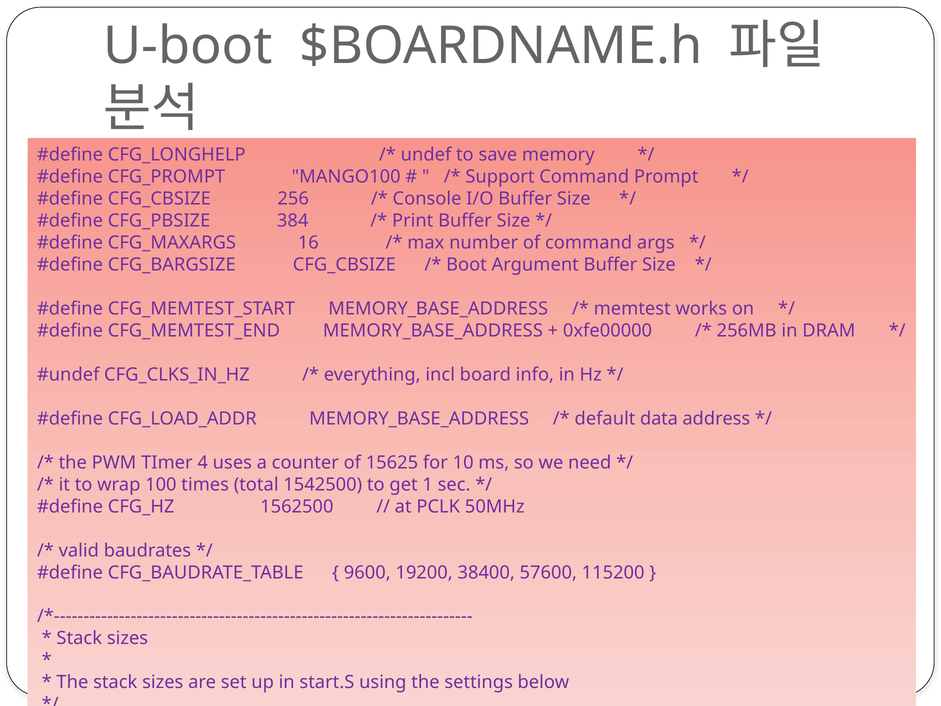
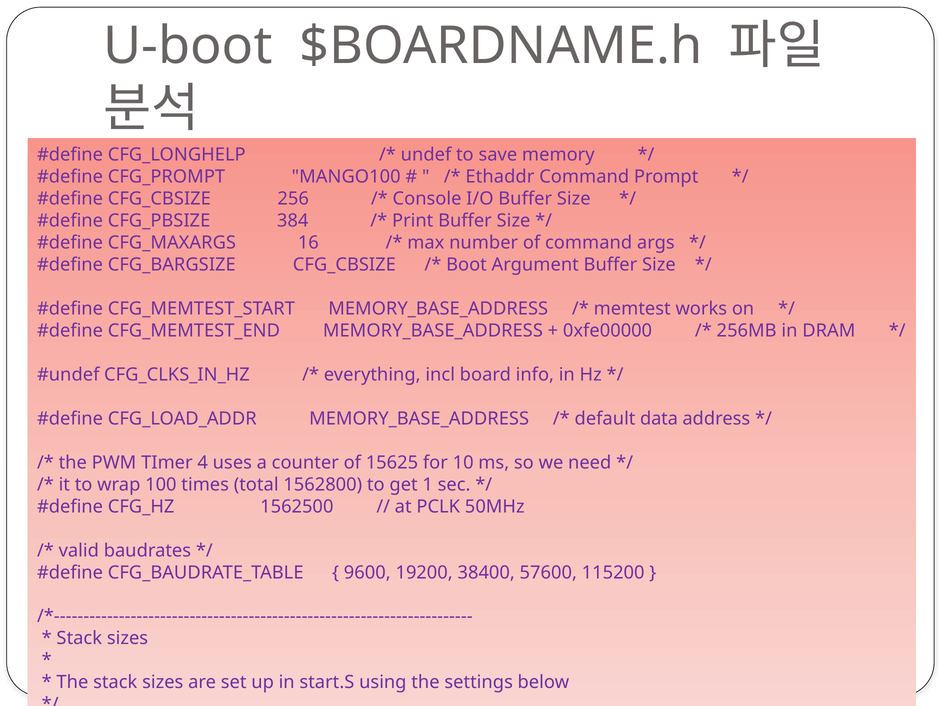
Support: Support -> Ethaddr (500, 177)
1542500: 1542500 -> 1562800 (323, 484)
